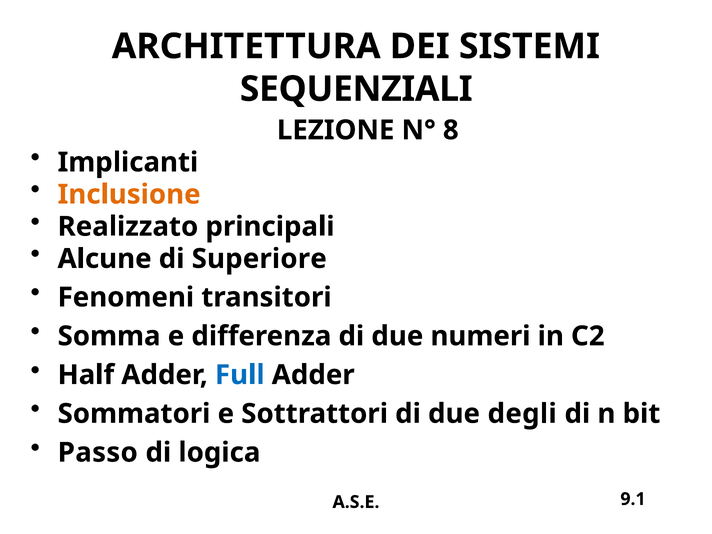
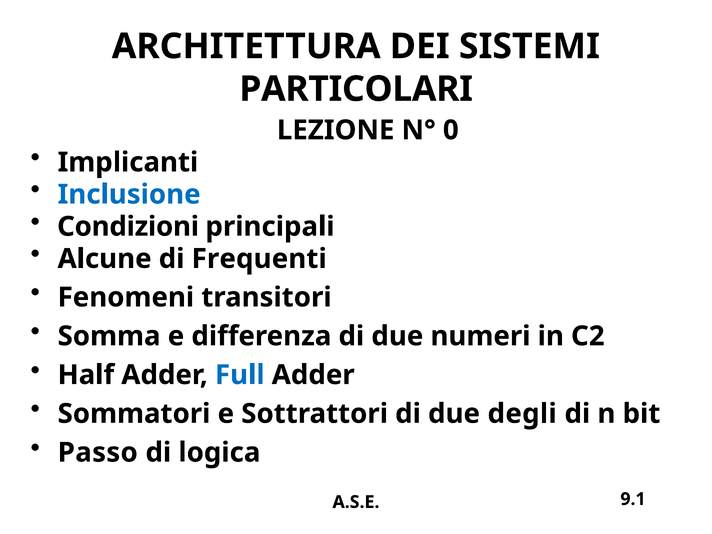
SEQUENZIALI: SEQUENZIALI -> PARTICOLARI (356, 89)
8: 8 -> 0 (451, 130)
Inclusione colour: orange -> blue (129, 194)
Realizzato: Realizzato -> Condizioni (128, 227)
Superiore: Superiore -> Frequenti (259, 259)
